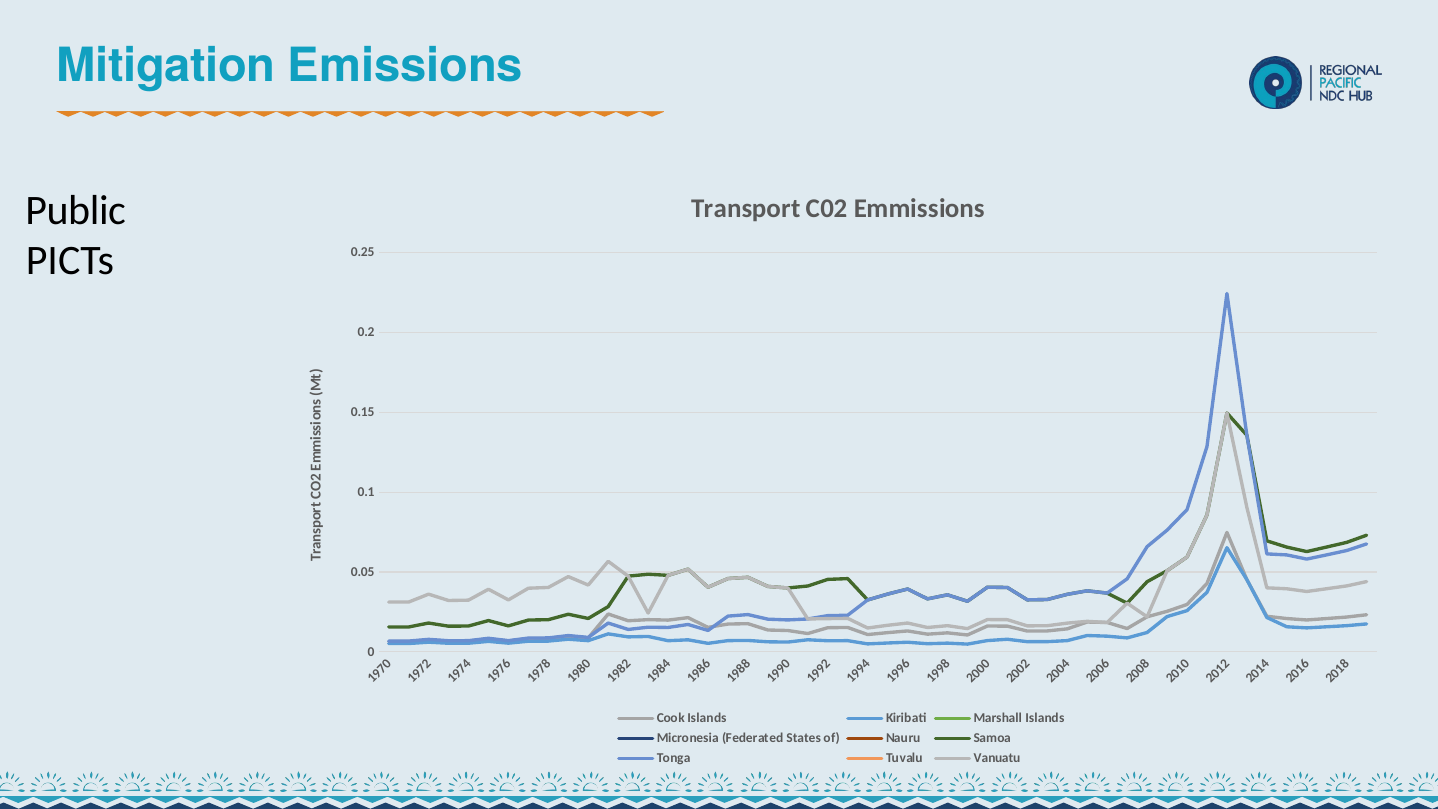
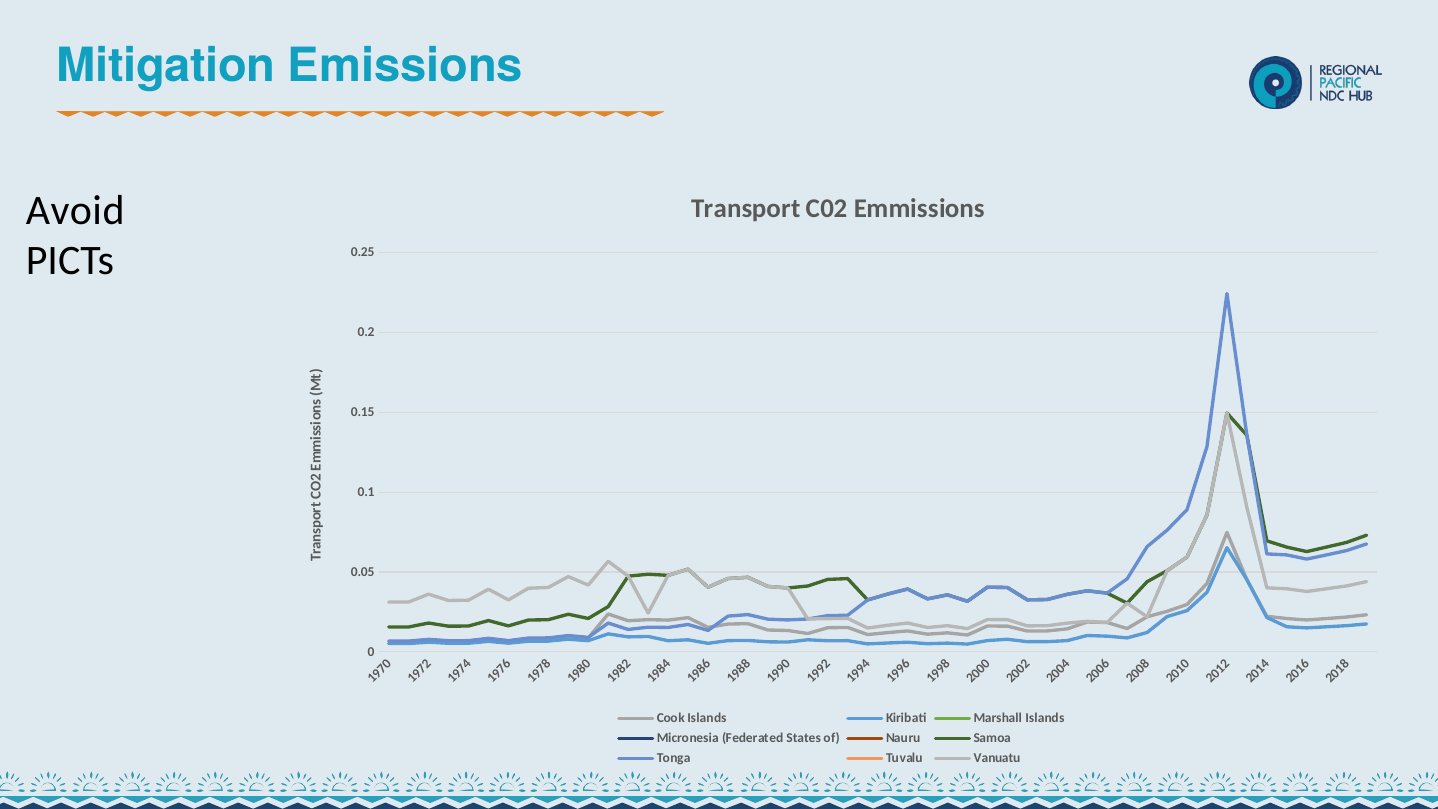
Public: Public -> Avoid (75, 211)
